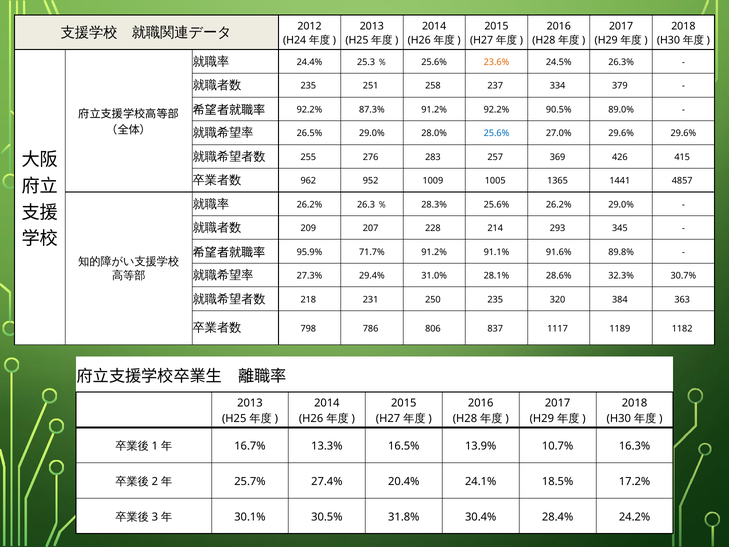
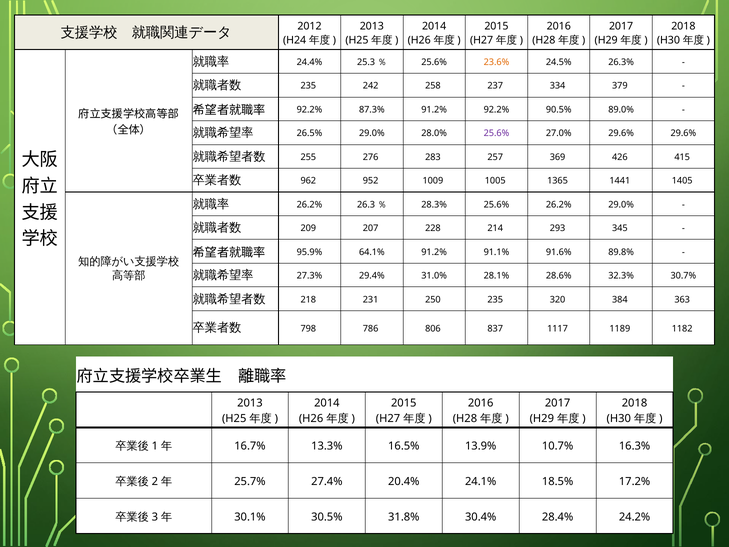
251: 251 -> 242 (371, 86)
25.6% colour: blue -> purple (496, 133)
4857: 4857 -> 1405 (682, 181)
71.7%: 71.7% -> 64.1% (372, 252)
